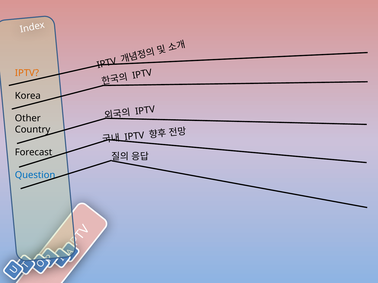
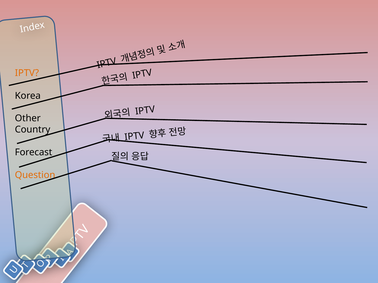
Question colour: blue -> orange (35, 175)
